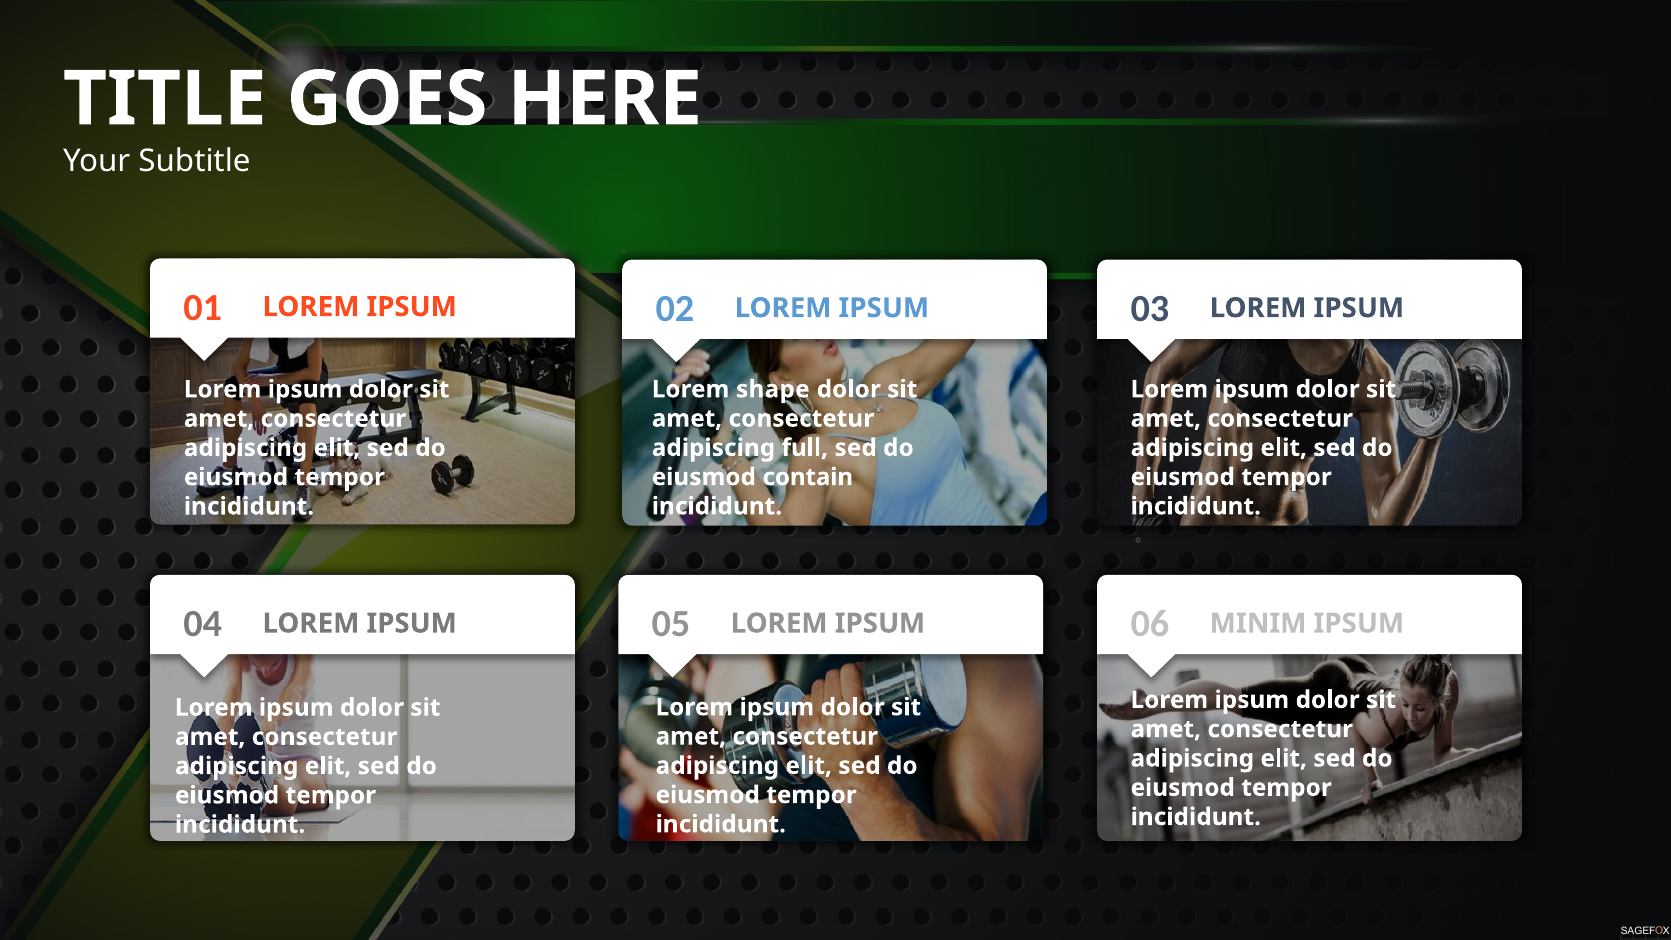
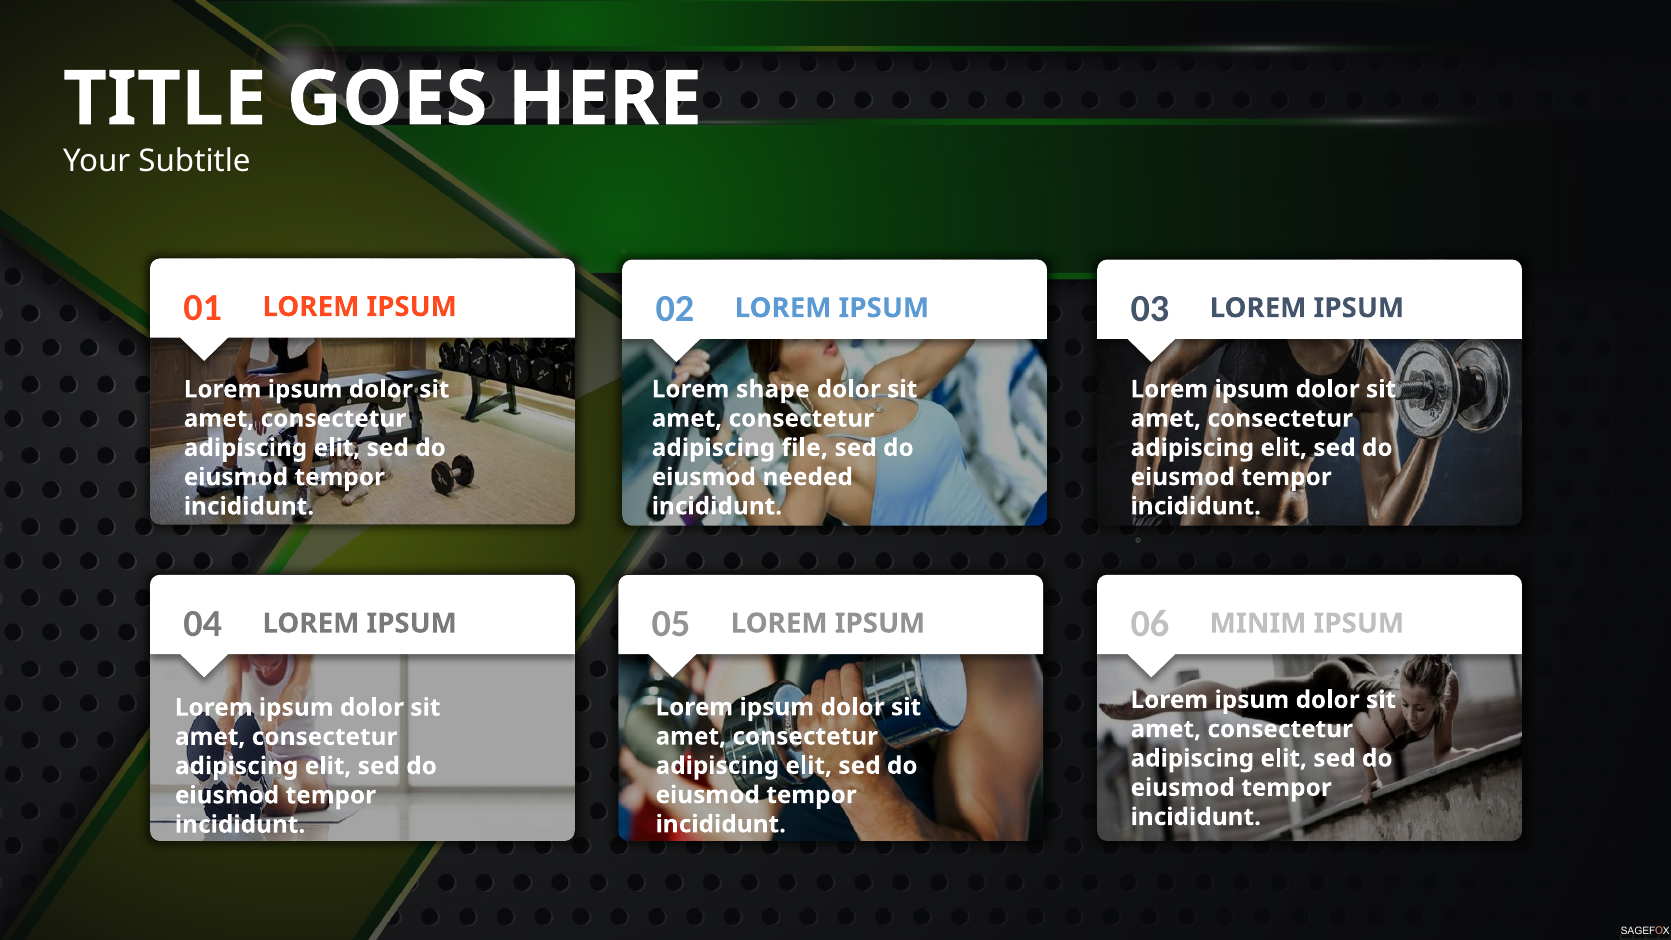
full: full -> file (805, 448)
contain: contain -> needed (808, 477)
